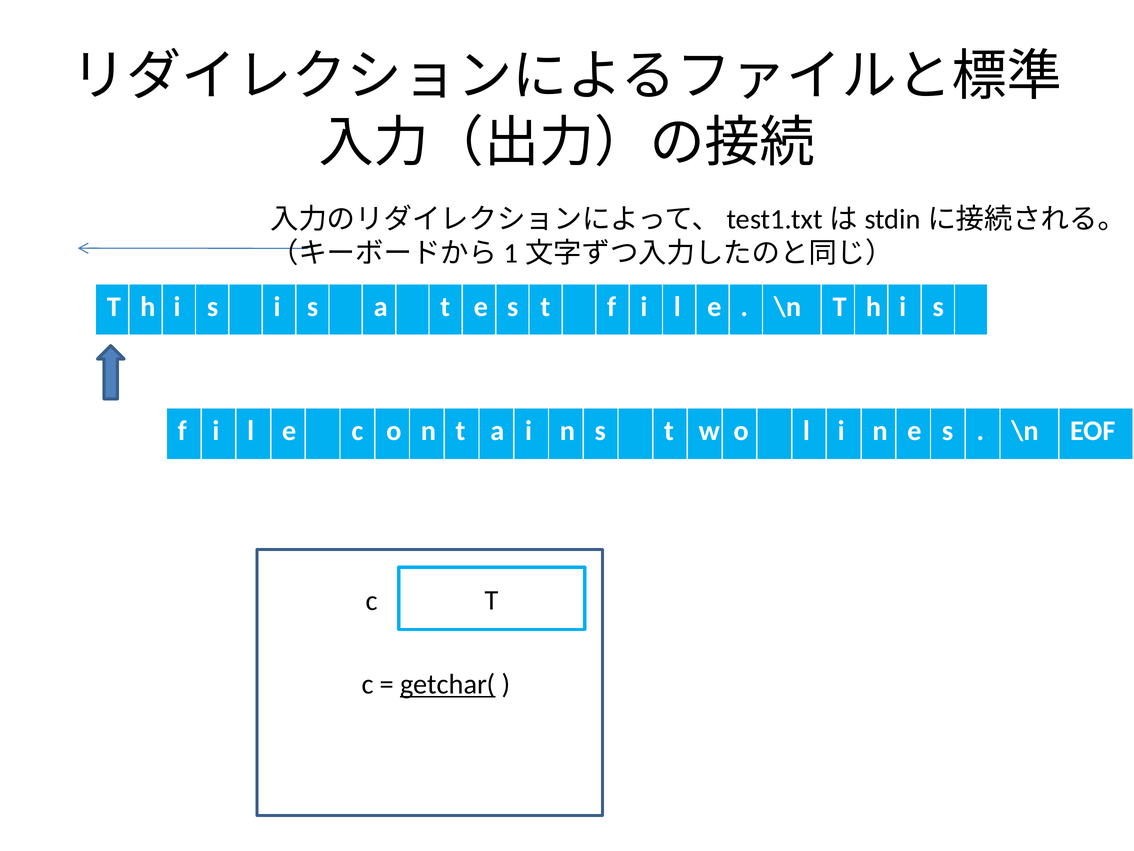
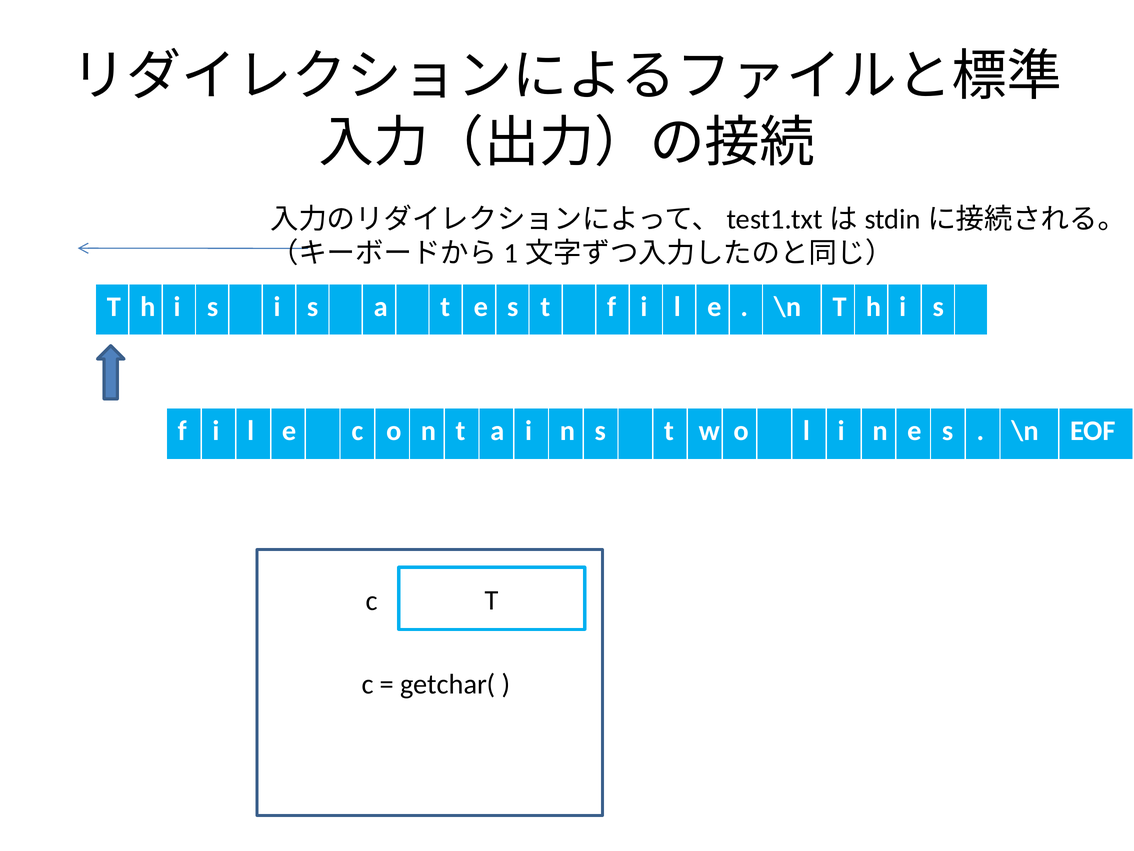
getchar( underline: present -> none (448, 684)
